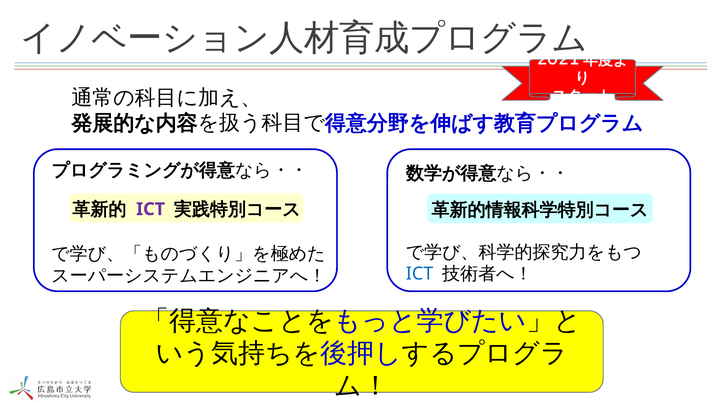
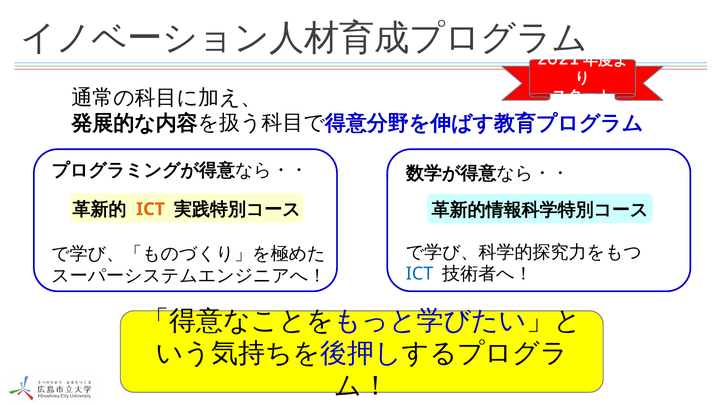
ICT colour: purple -> orange (151, 209)
